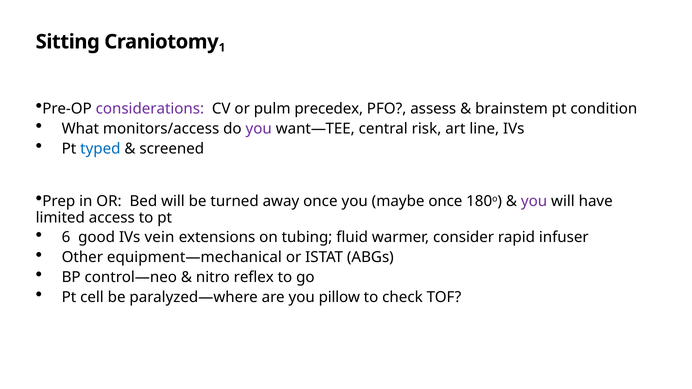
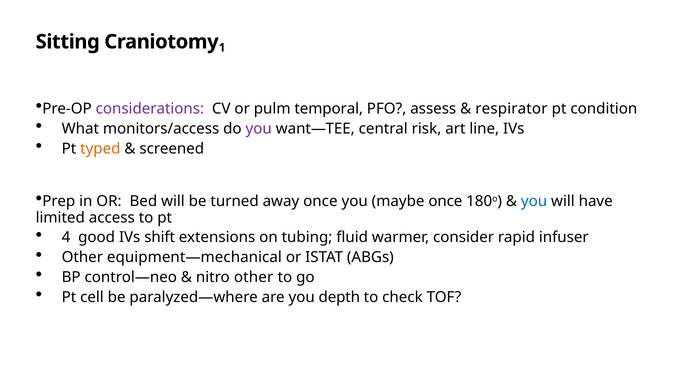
precedex: precedex -> temporal (329, 109)
brainstem: brainstem -> respirator (511, 109)
typed colour: blue -> orange (100, 149)
you colour: purple -> blue (534, 201)
6: 6 -> 4 (66, 238)
vein: vein -> shift (160, 238)
nitro reflex: reflex -> other (254, 278)
pillow: pillow -> depth (339, 297)
